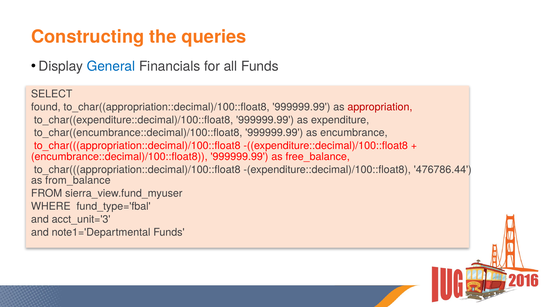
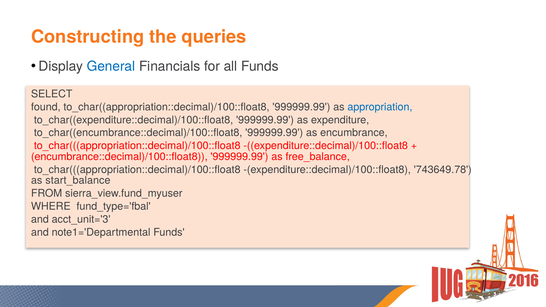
appropriation colour: red -> blue (380, 107)
476786.44: 476786.44 -> 743649.78 (443, 170)
from_balance: from_balance -> start_balance (78, 181)
